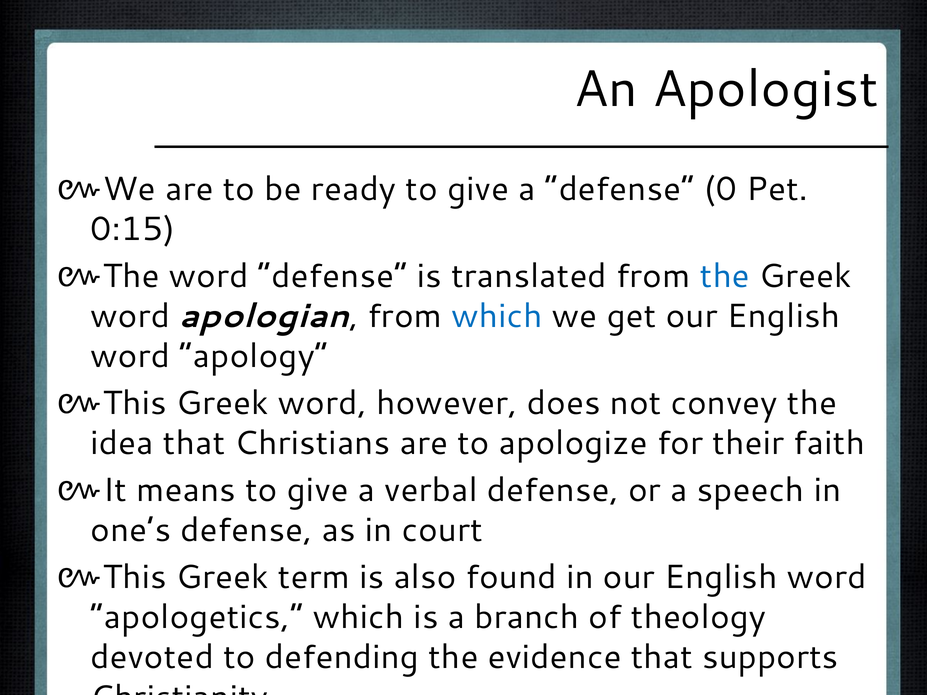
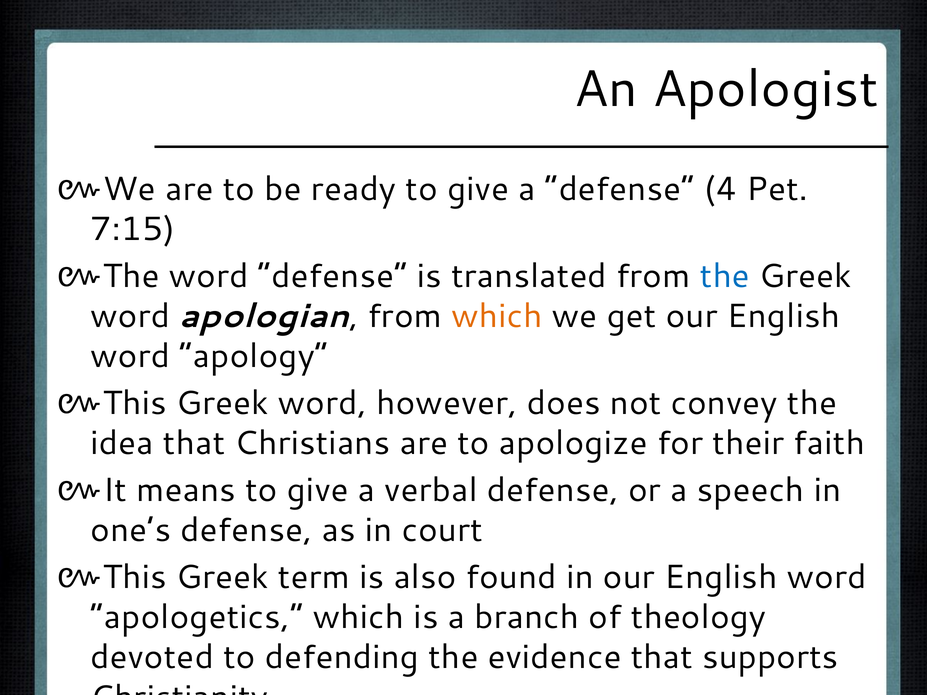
0: 0 -> 4 (720, 189)
0:15: 0:15 -> 7:15 (133, 229)
which colour: blue -> orange (497, 316)
